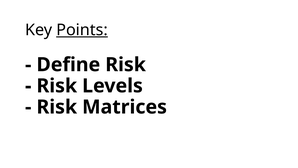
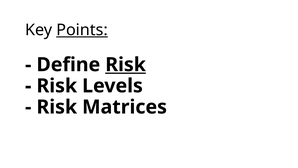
Risk underline: none -> present (126, 65)
